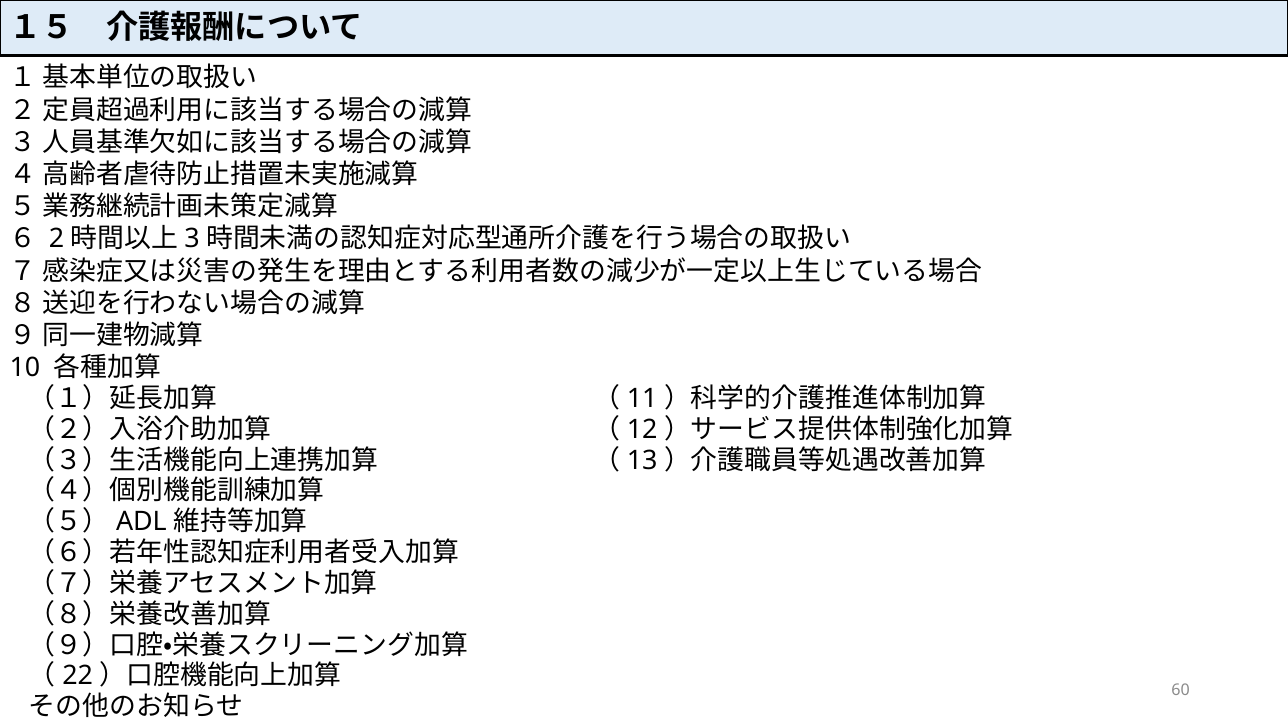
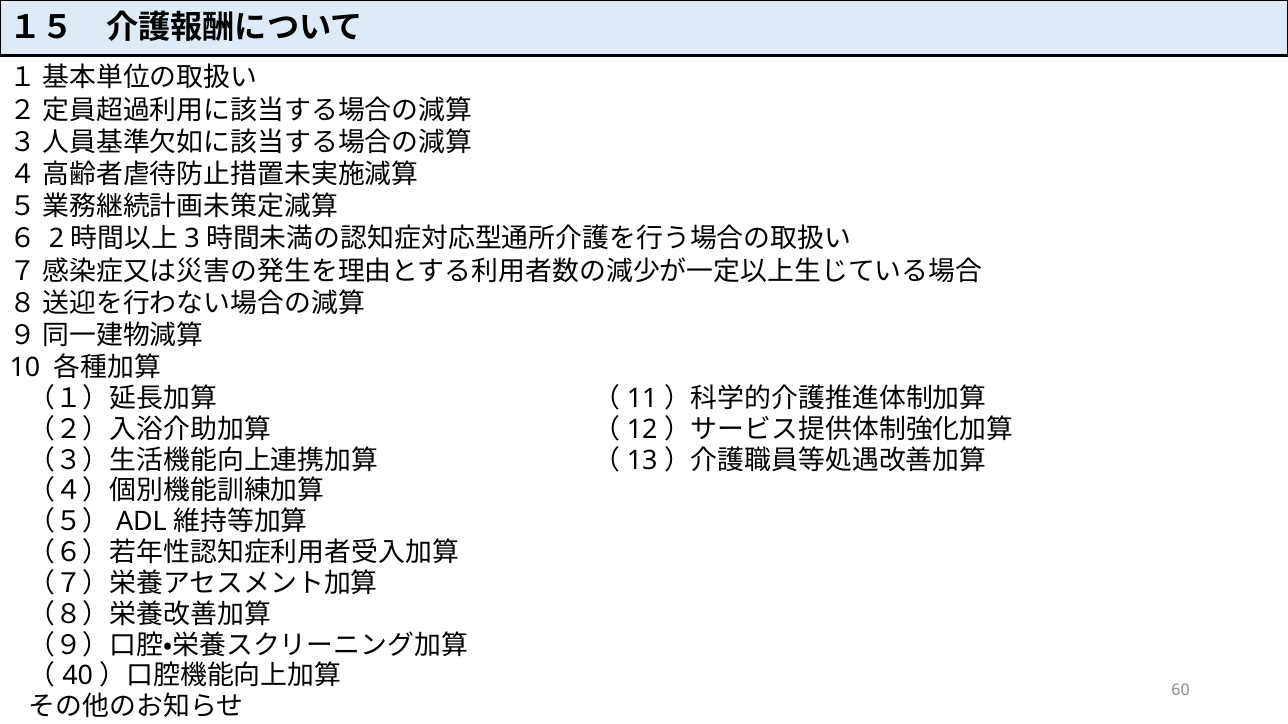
22: 22 -> 40 (78, 676)
